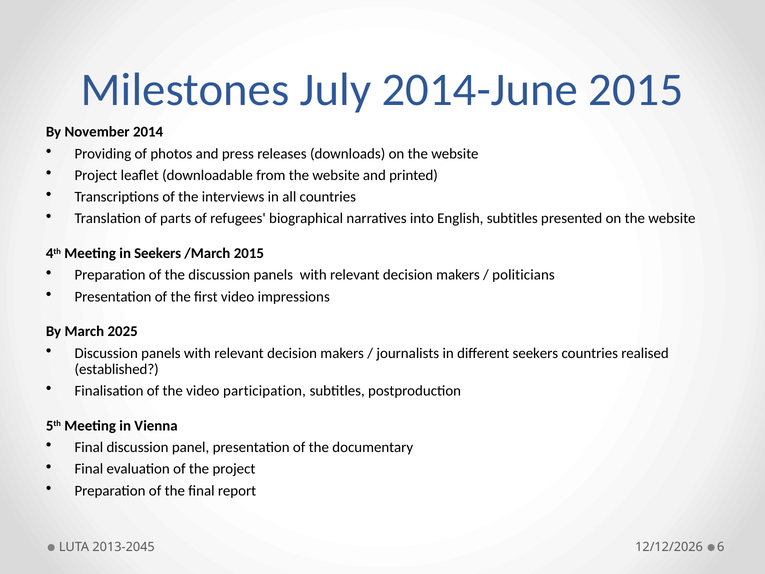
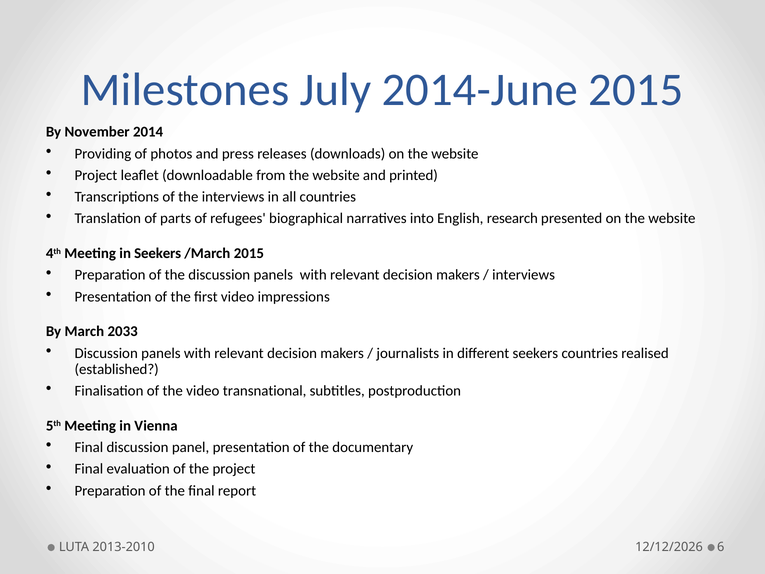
English subtitles: subtitles -> research (512, 218)
politicians: politicians -> interviews (524, 275)
2025: 2025 -> 2033 (123, 331)
participation: participation -> transnational (265, 391)
2013-2045: 2013-2045 -> 2013-2010 (124, 547)
